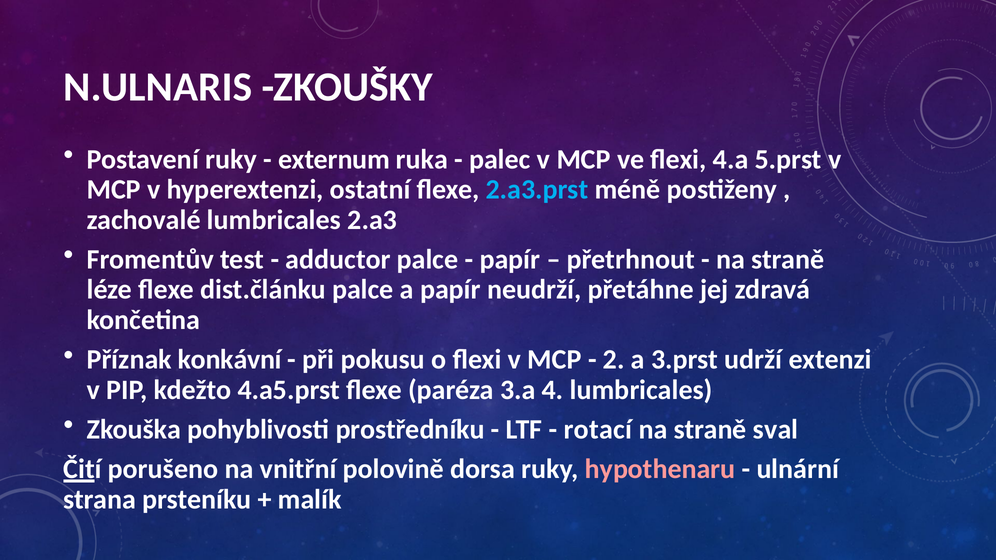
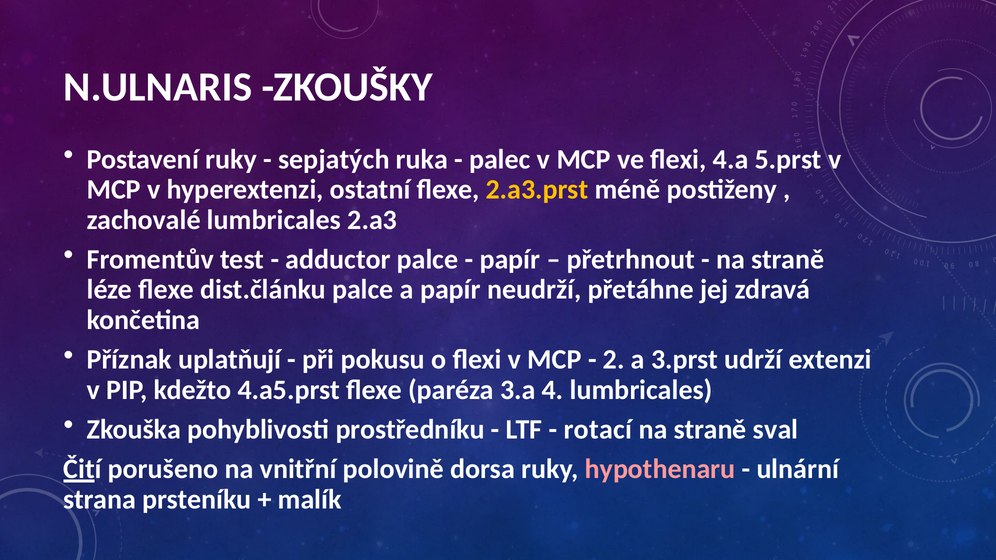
externum: externum -> sepjatých (334, 159)
2.a3.prst colour: light blue -> yellow (537, 190)
konkávní: konkávní -> uplatňují (230, 360)
